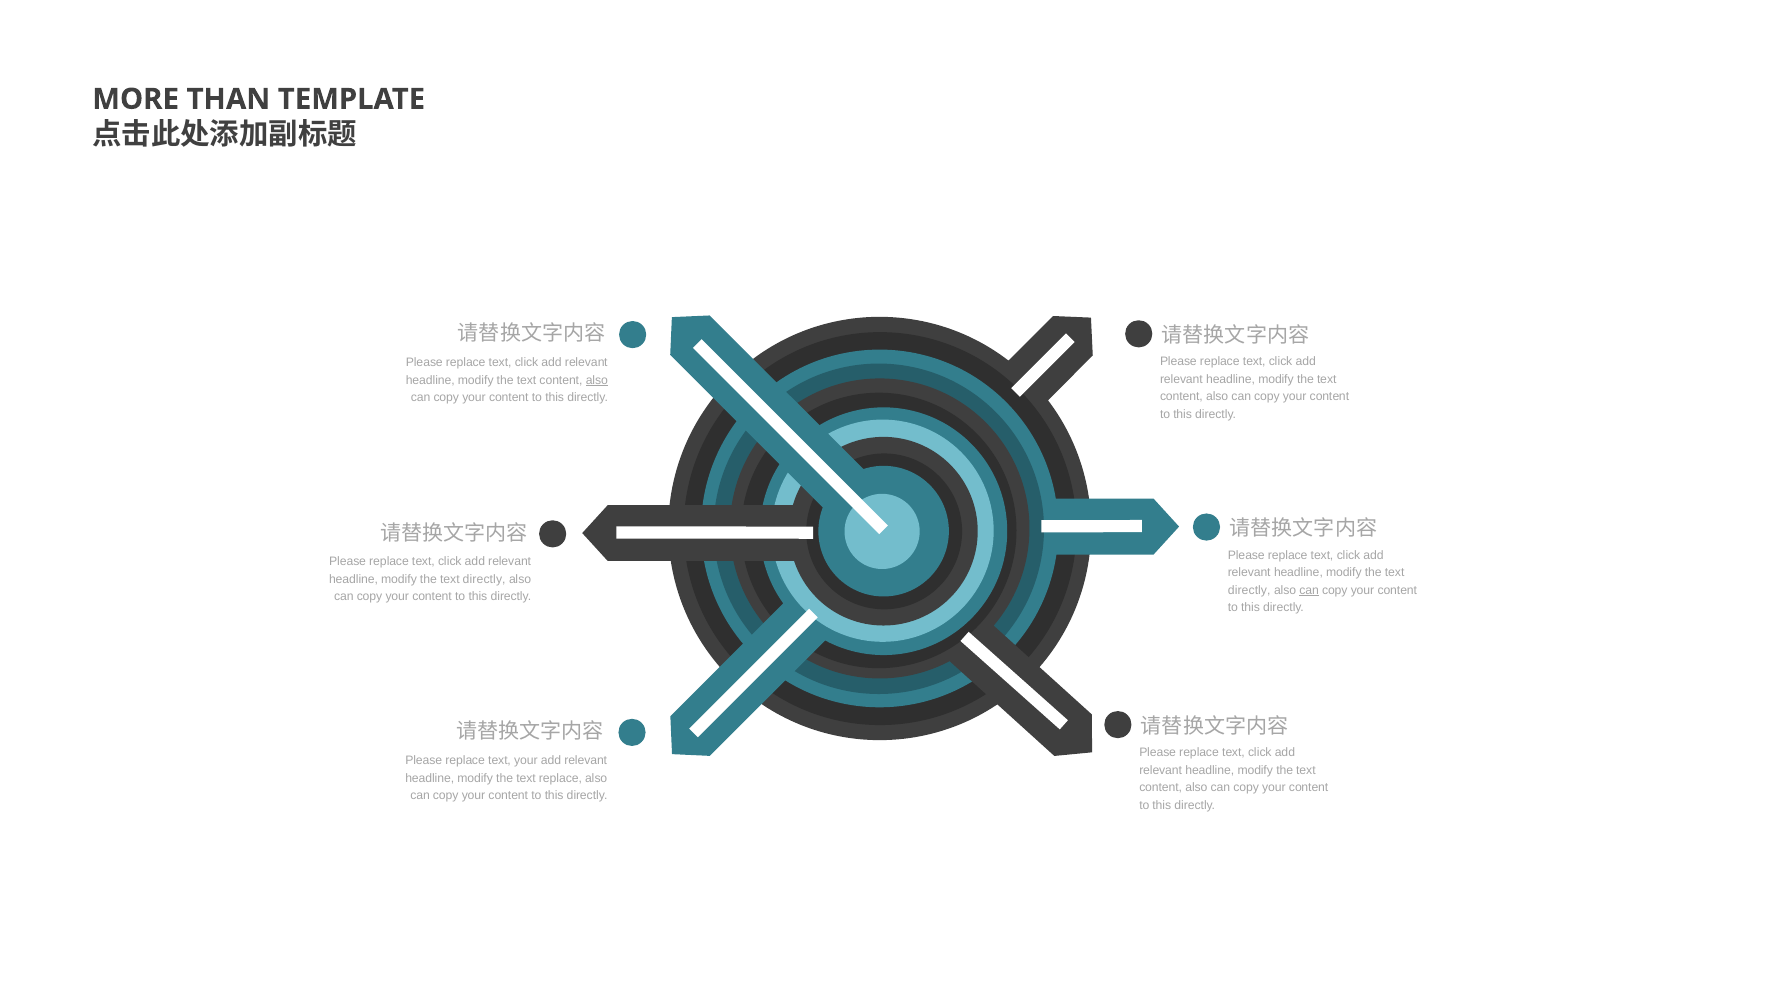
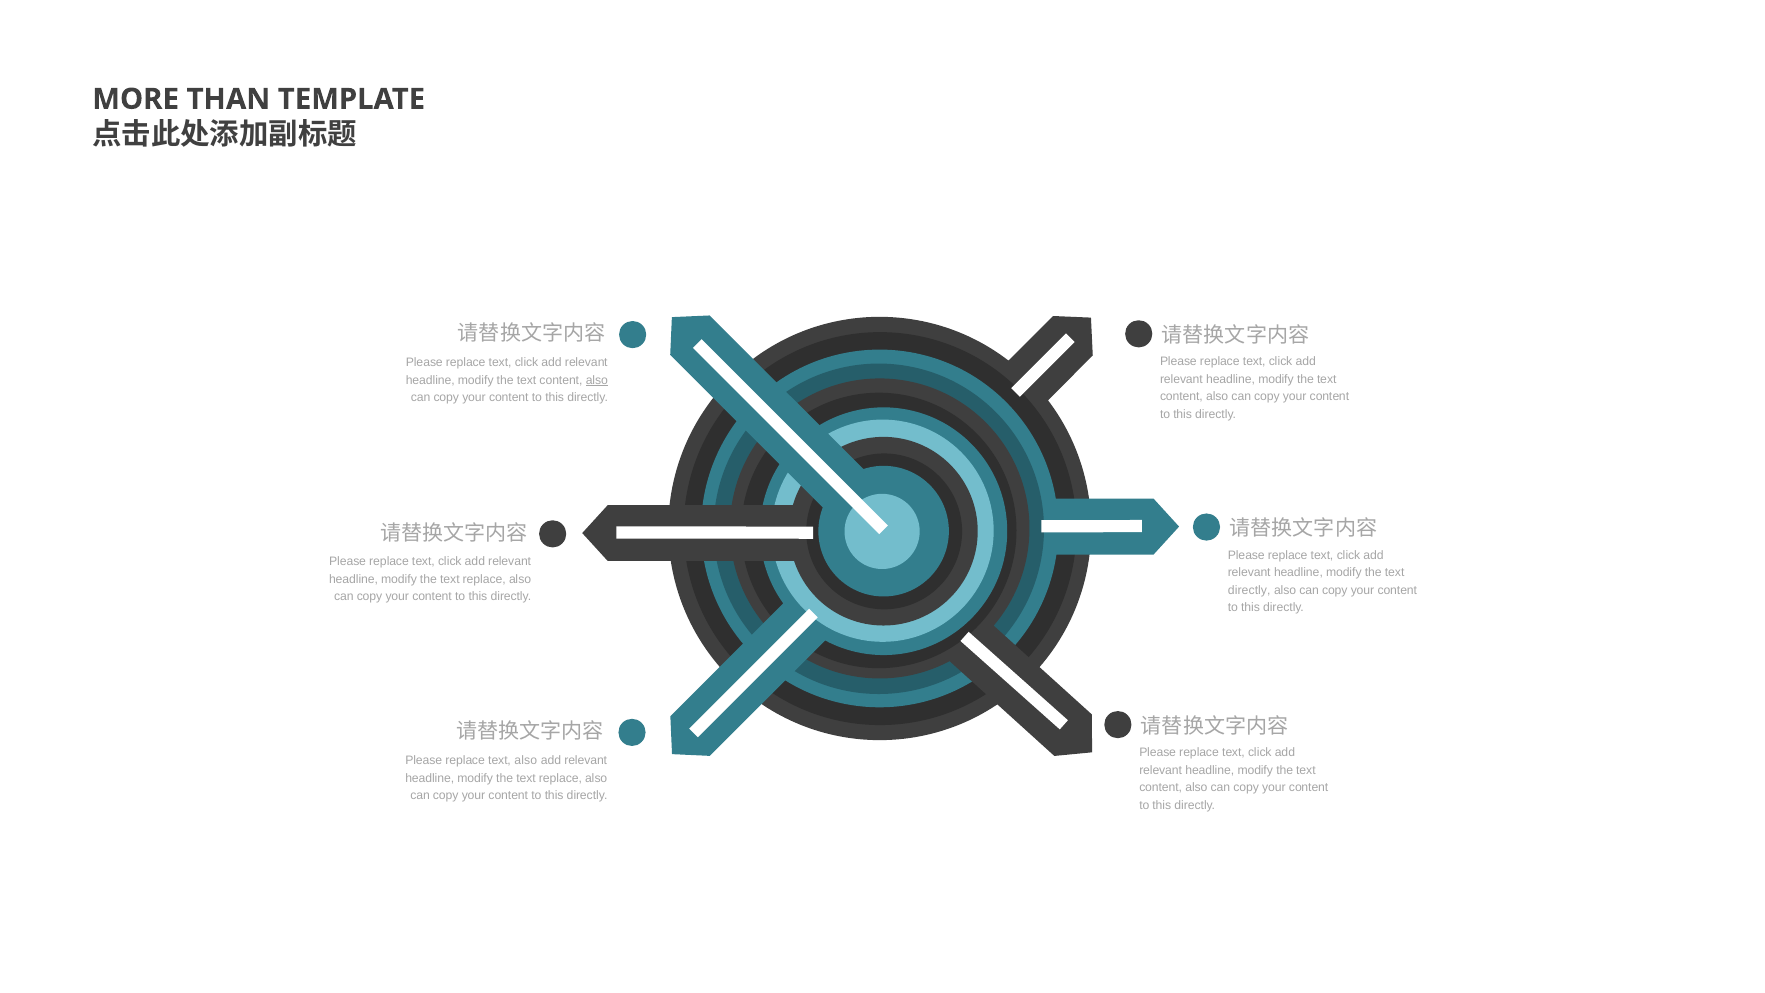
directly: directly -> replace (484, 579)
can underline: present -> none (1309, 590)
text your: your -> also (526, 760)
